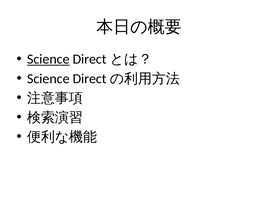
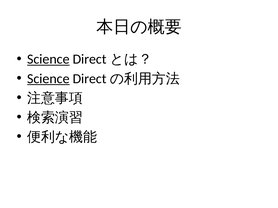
Science underline: none -> present (48, 79)
